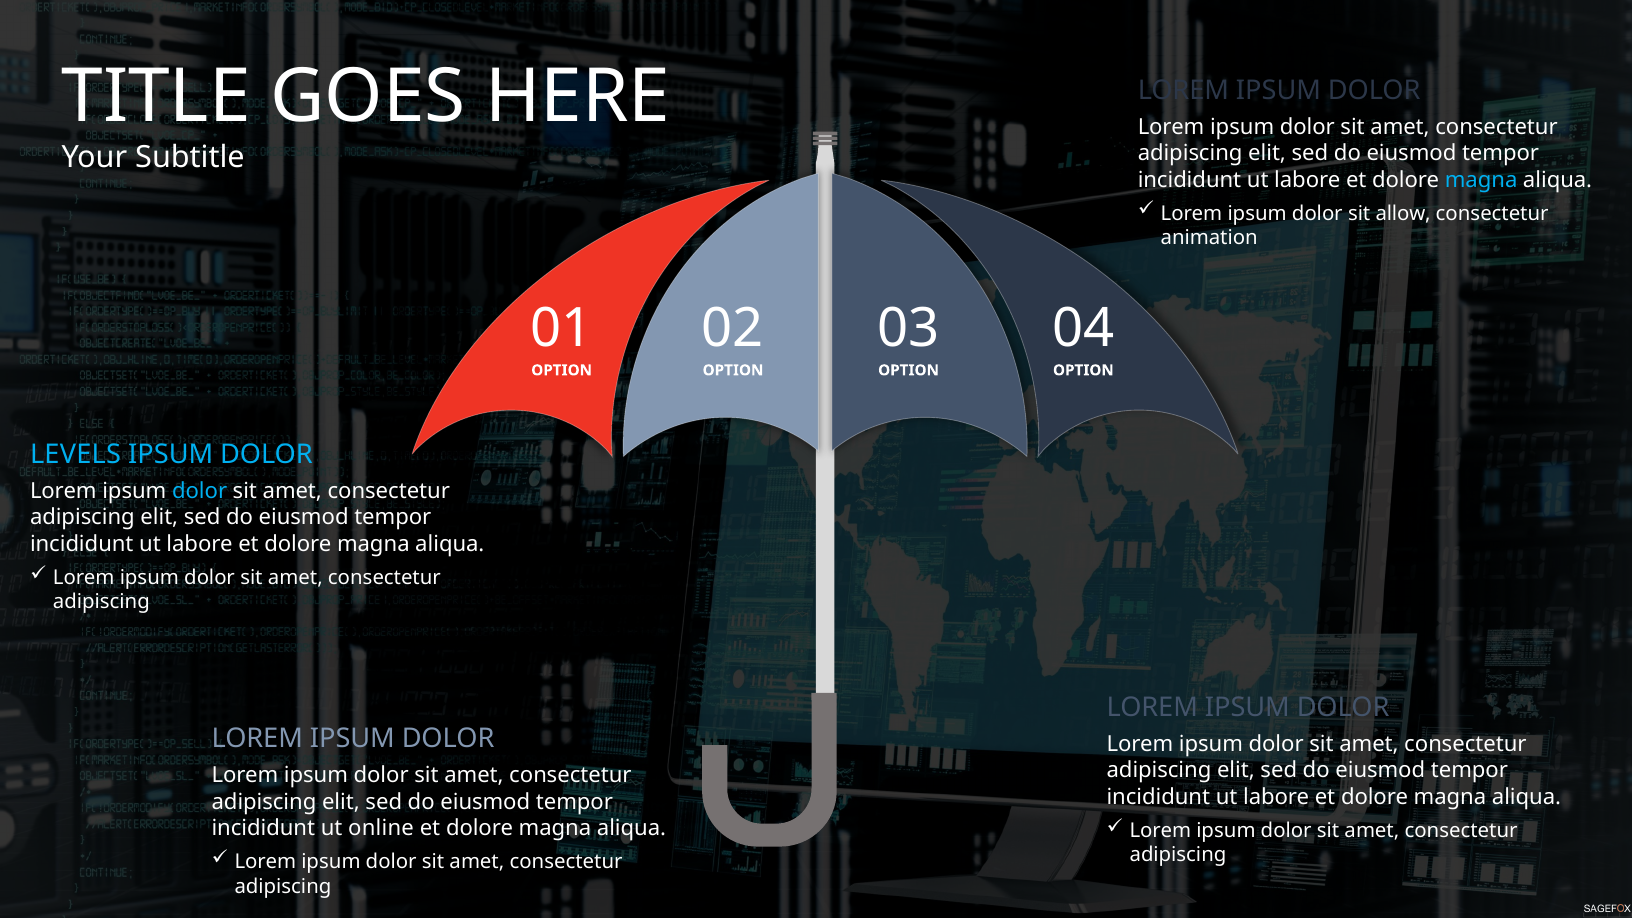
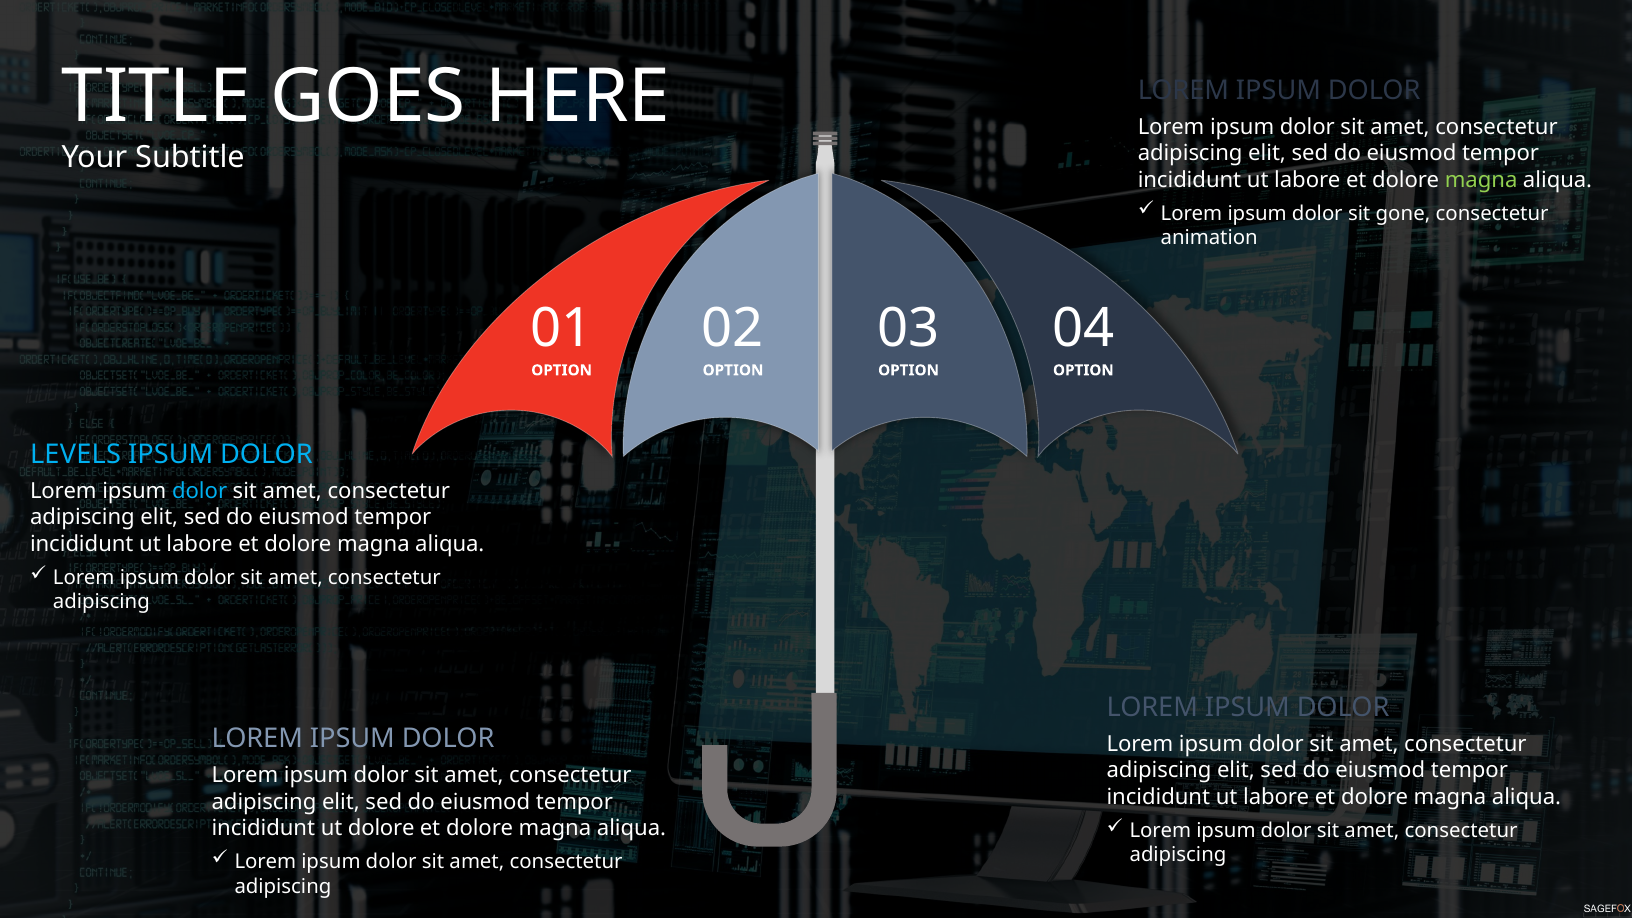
magna colour: light blue -> light green (1481, 180)
allow: allow -> gone (1403, 214)
ut online: online -> dolore (381, 828)
